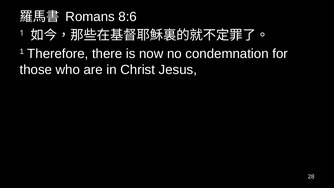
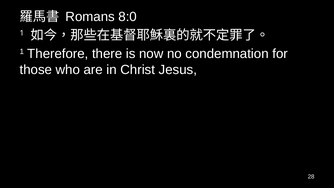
8:6: 8:6 -> 8:0 (128, 17)
